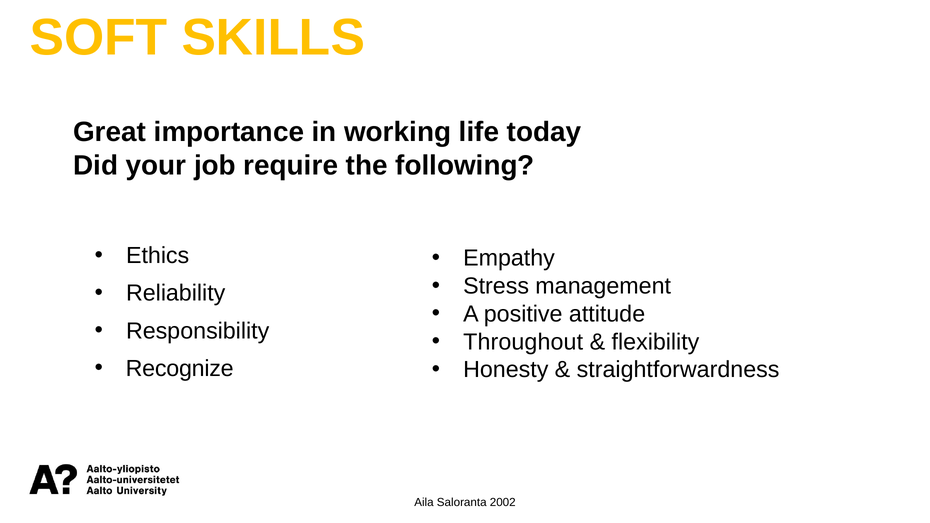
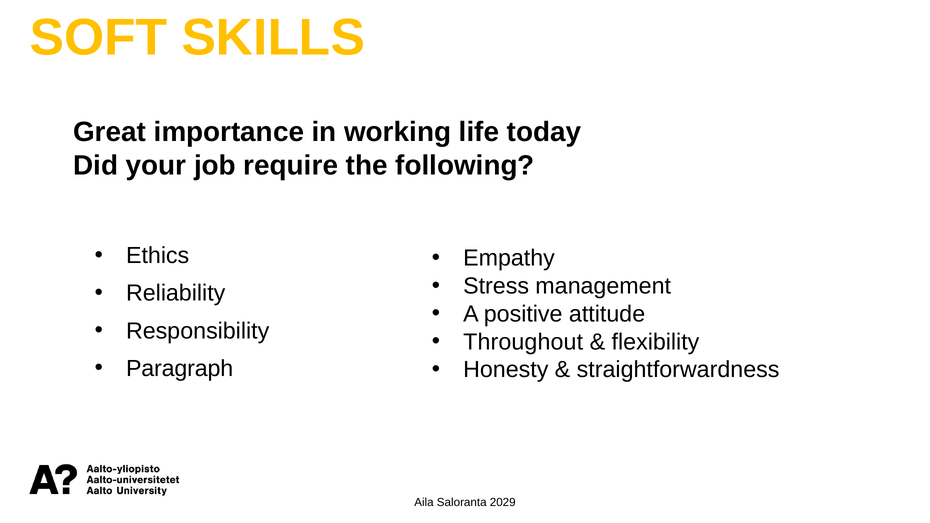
Recognize: Recognize -> Paragraph (180, 369)
2002: 2002 -> 2029 (503, 503)
